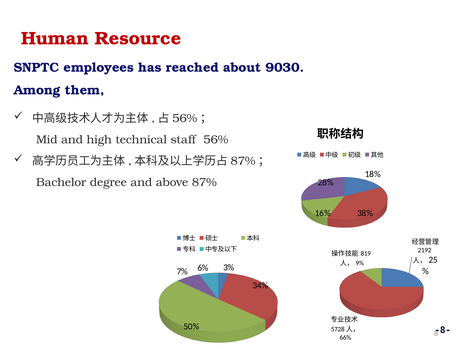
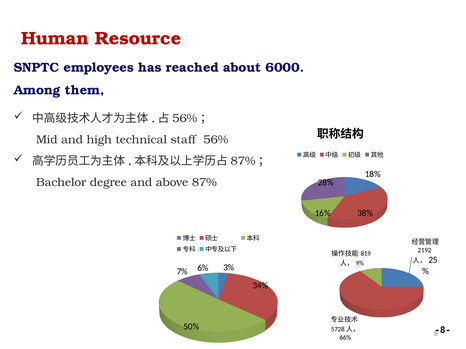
9030: 9030 -> 6000 (285, 68)
